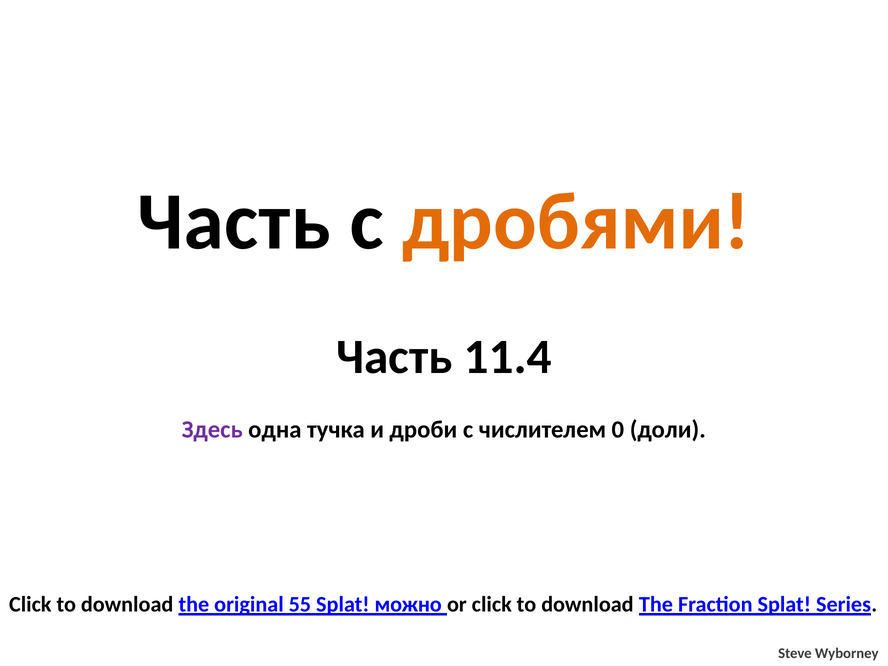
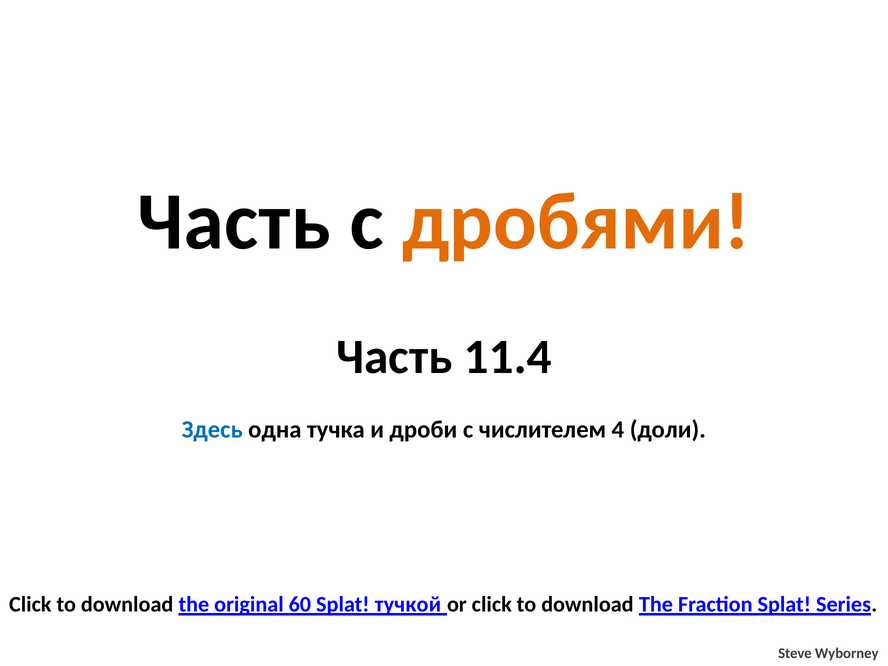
Здесь colour: purple -> blue (212, 429)
0: 0 -> 4 (618, 429)
55: 55 -> 60 (300, 605)
можно: можно -> тучкой (408, 605)
